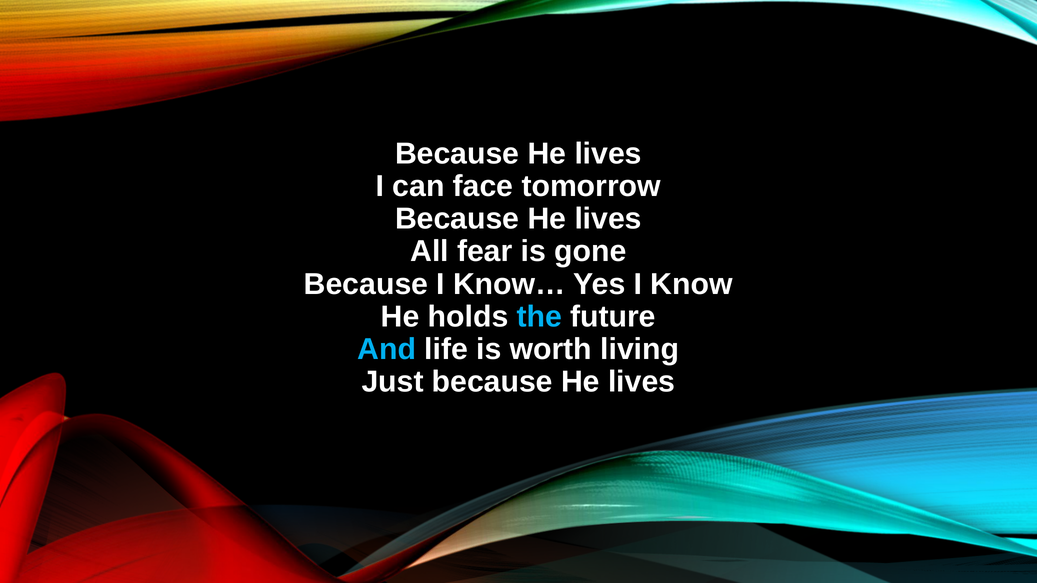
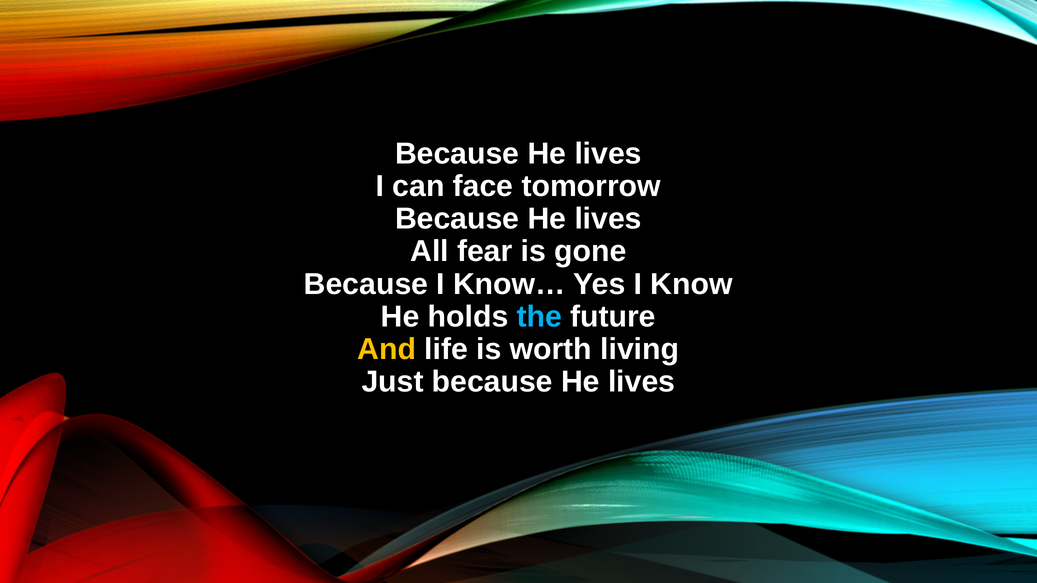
And colour: light blue -> yellow (387, 349)
